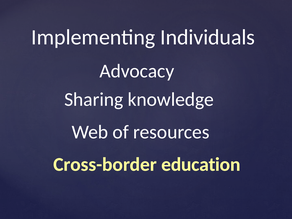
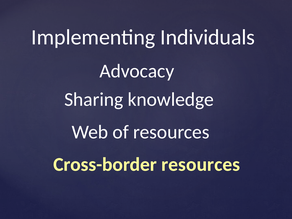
Cross-border education: education -> resources (201, 164)
